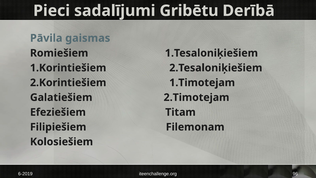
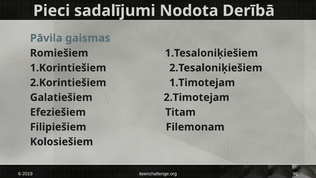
Gribētu: Gribētu -> Nodota (189, 11)
